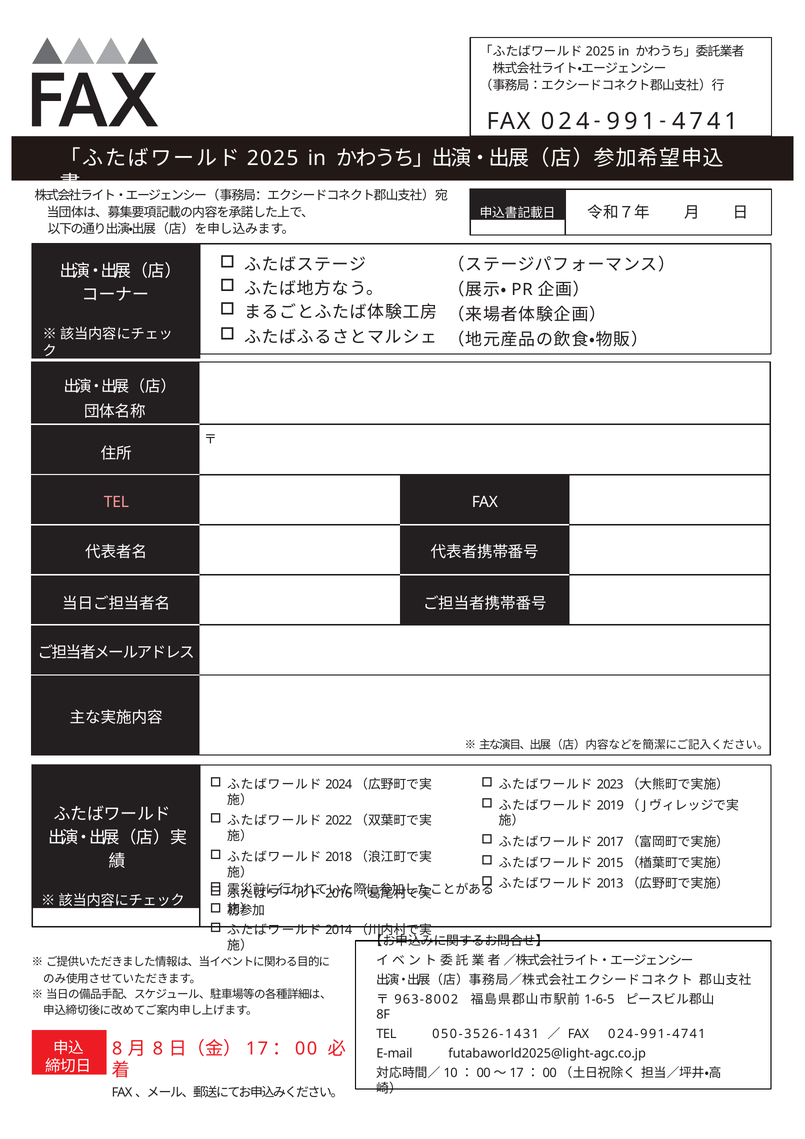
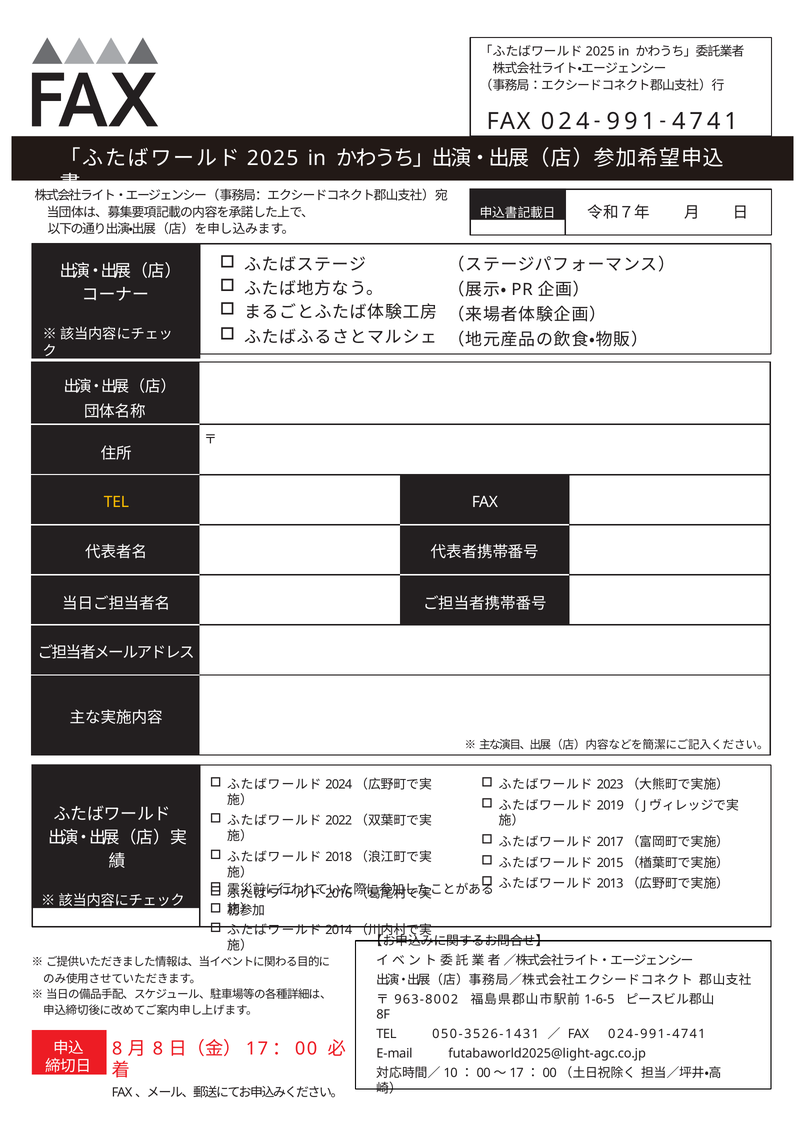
TEL colour: pink -> yellow (116, 502)
